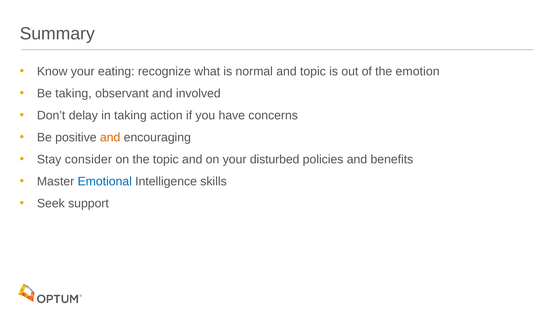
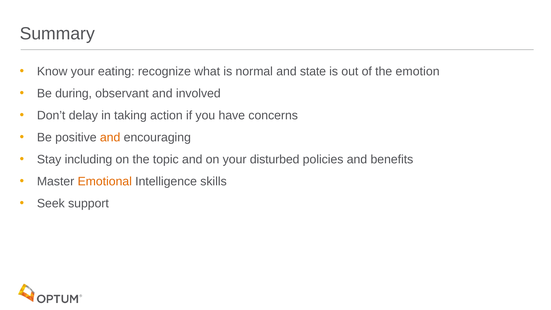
and topic: topic -> state (313, 71)
Be taking: taking -> during (74, 93)
consider: consider -> including (89, 159)
Emotional colour: blue -> orange (105, 181)
